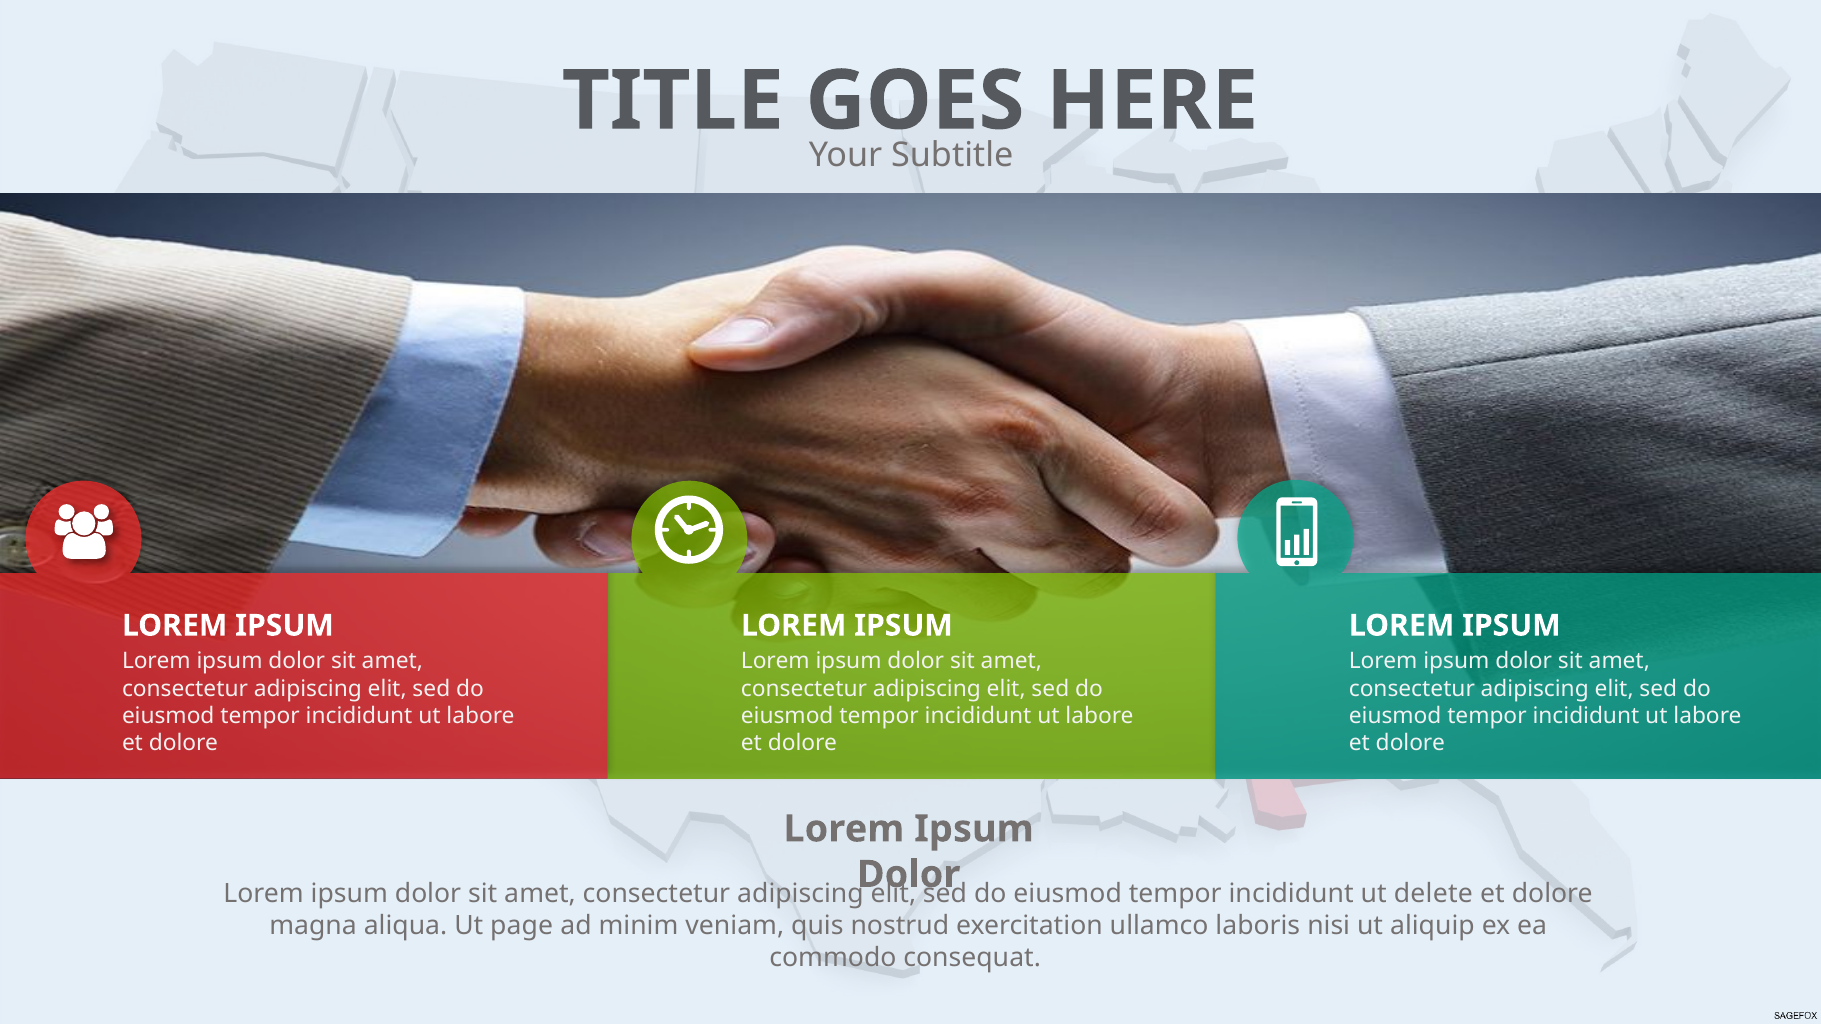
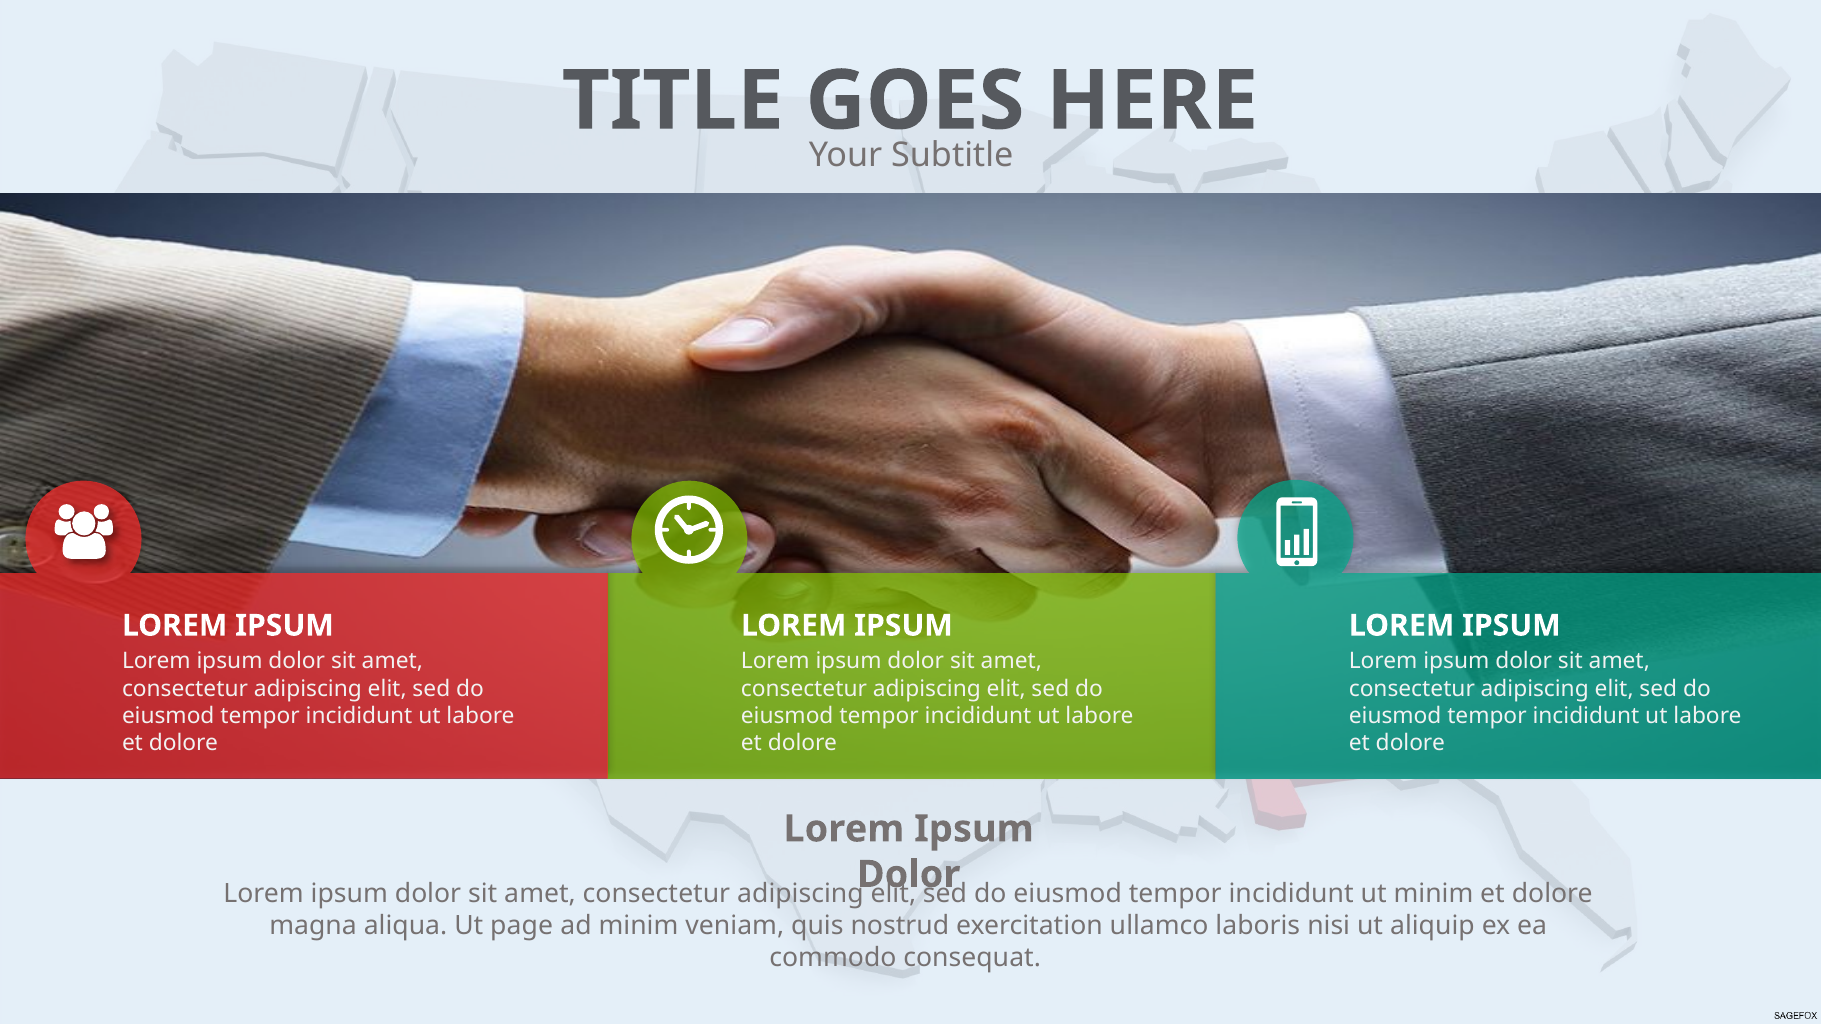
ut delete: delete -> minim (1433, 894)
